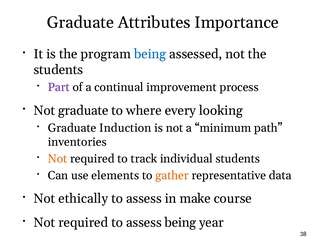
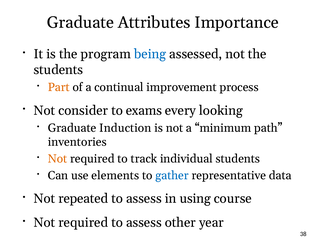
Part colour: purple -> orange (59, 87)
Not graduate: graduate -> consider (83, 110)
where: where -> exams (144, 110)
gather colour: orange -> blue (172, 175)
ethically: ethically -> repeated (83, 198)
make: make -> using (195, 198)
assess being: being -> other (180, 222)
